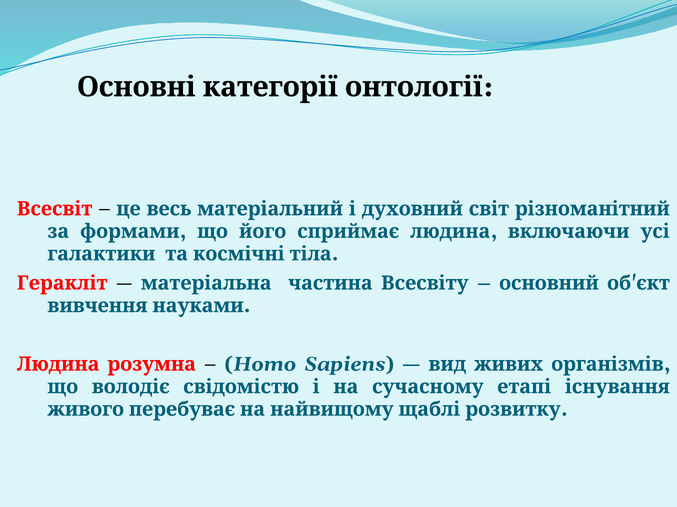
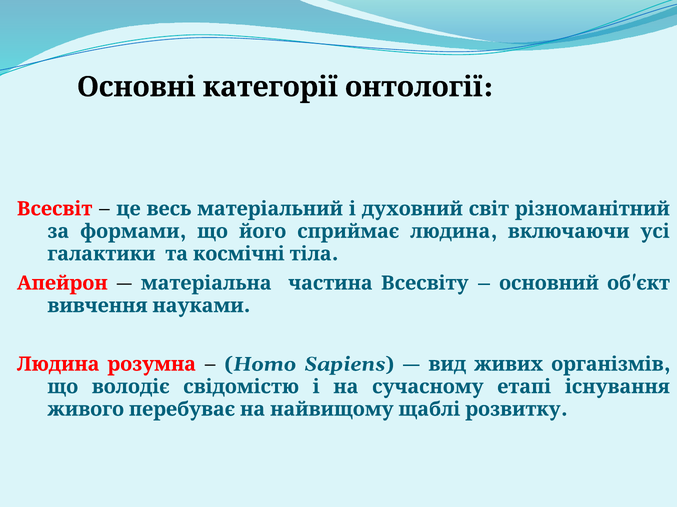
Геракліт: Геракліт -> Апейрон (62, 284)
